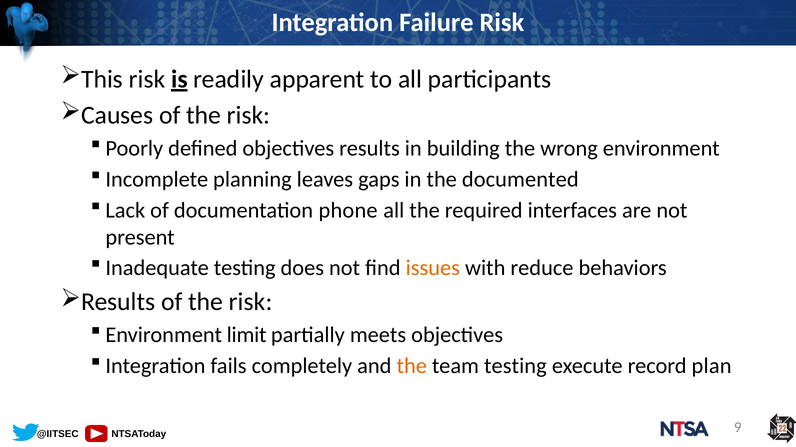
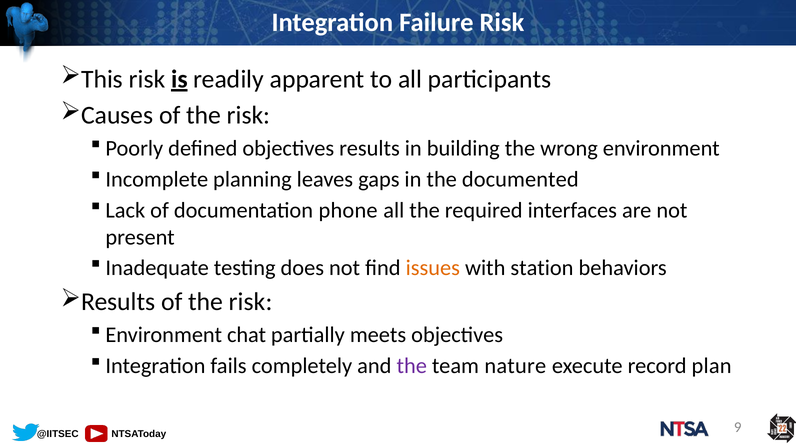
reduce: reduce -> station (542, 269)
limit: limit -> chat (247, 336)
the colour: orange -> purple (412, 367)
team testing: testing -> nature (515, 367)
